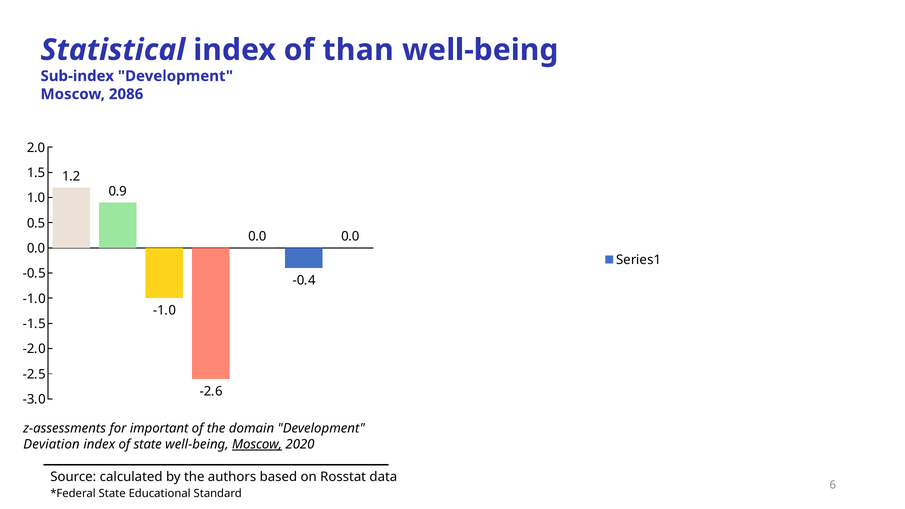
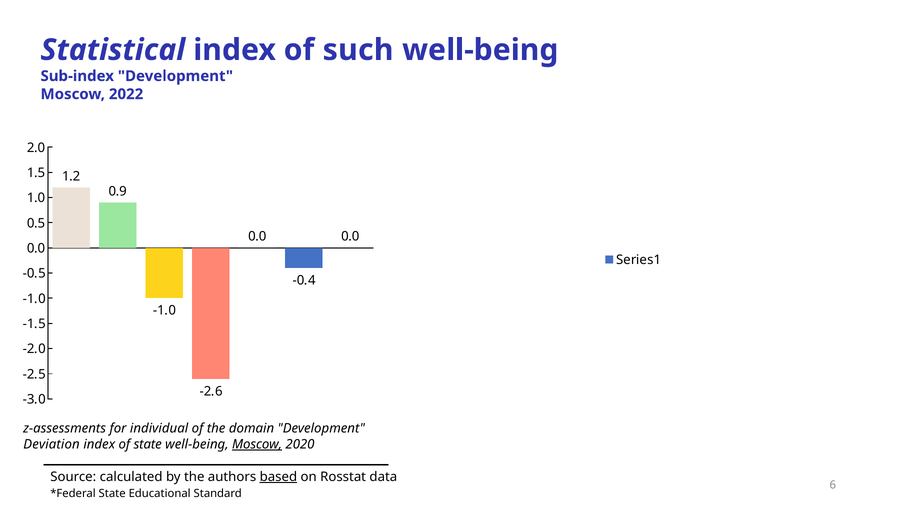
than: than -> such (358, 50)
2086: 2086 -> 2022 (126, 94)
important: important -> individual (159, 428)
based underline: none -> present (278, 477)
